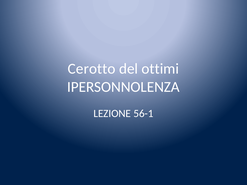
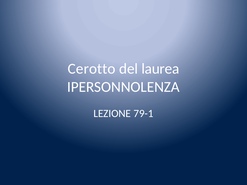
ottimi: ottimi -> laurea (160, 69)
56-1: 56-1 -> 79-1 (143, 114)
